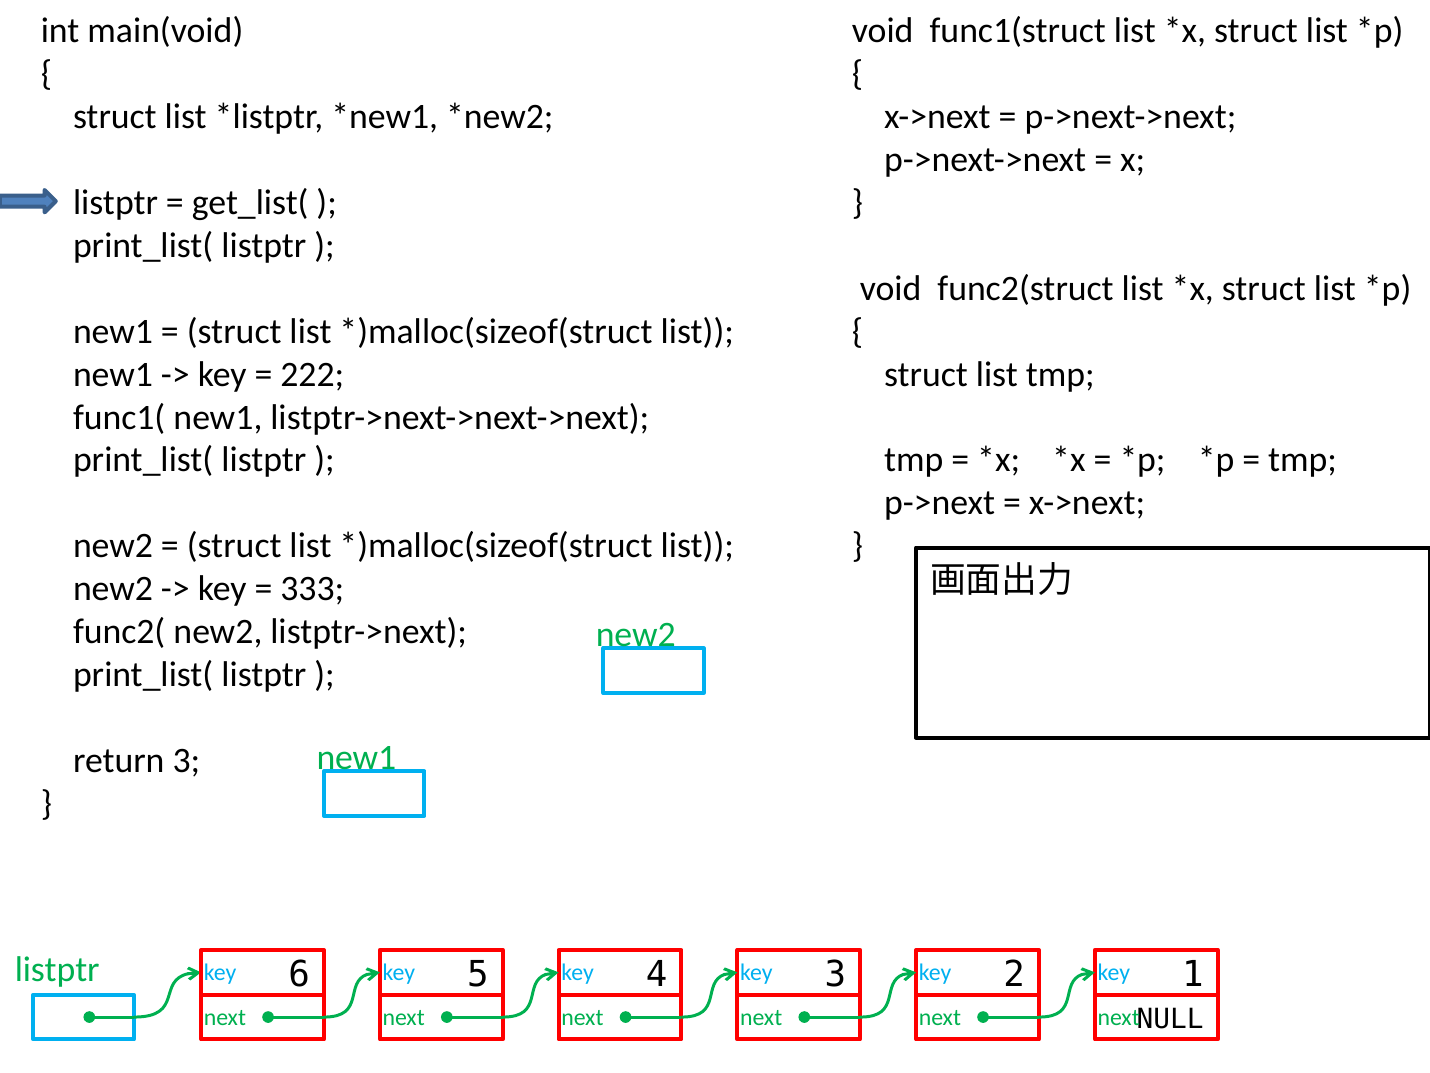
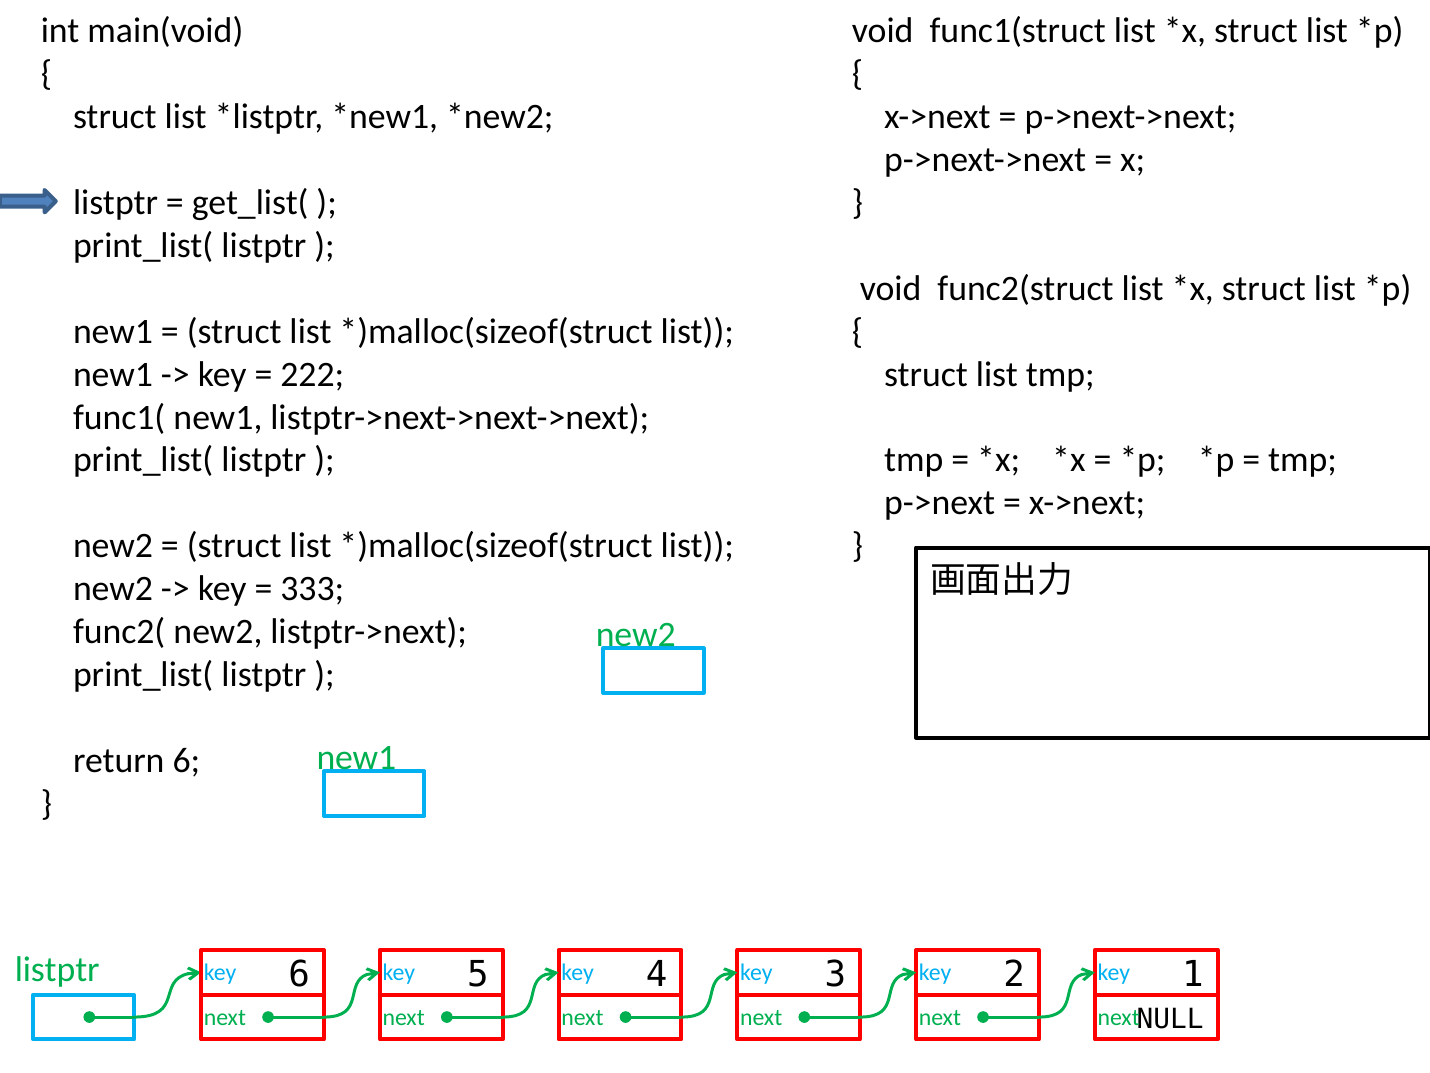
return 3: 3 -> 6 (186, 760)
